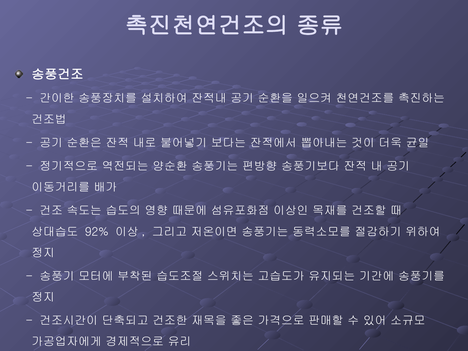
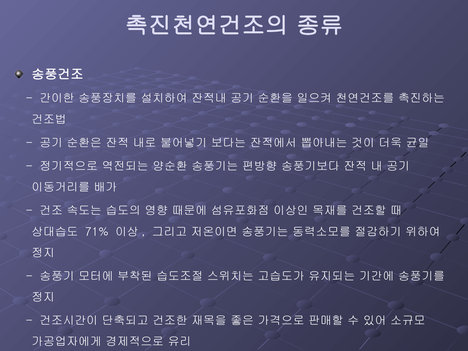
92%: 92% -> 71% (97, 232)
